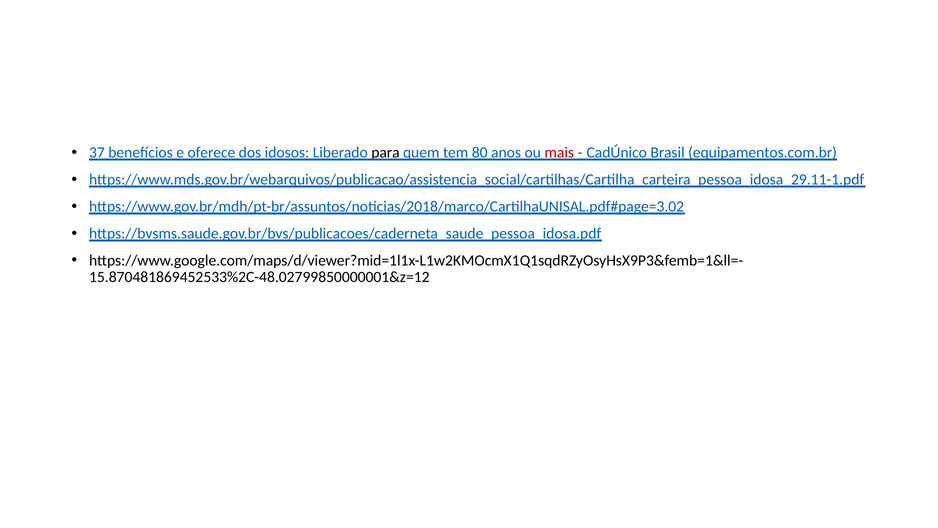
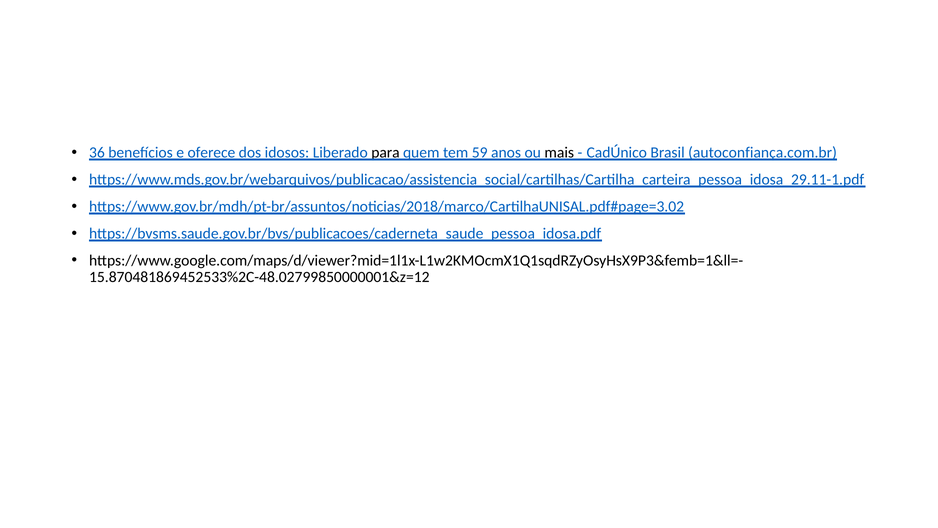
37: 37 -> 36 (97, 153)
80: 80 -> 59 (480, 153)
mais colour: red -> black (559, 153)
equipamentos.com.br: equipamentos.com.br -> autoconfiança.com.br (763, 153)
